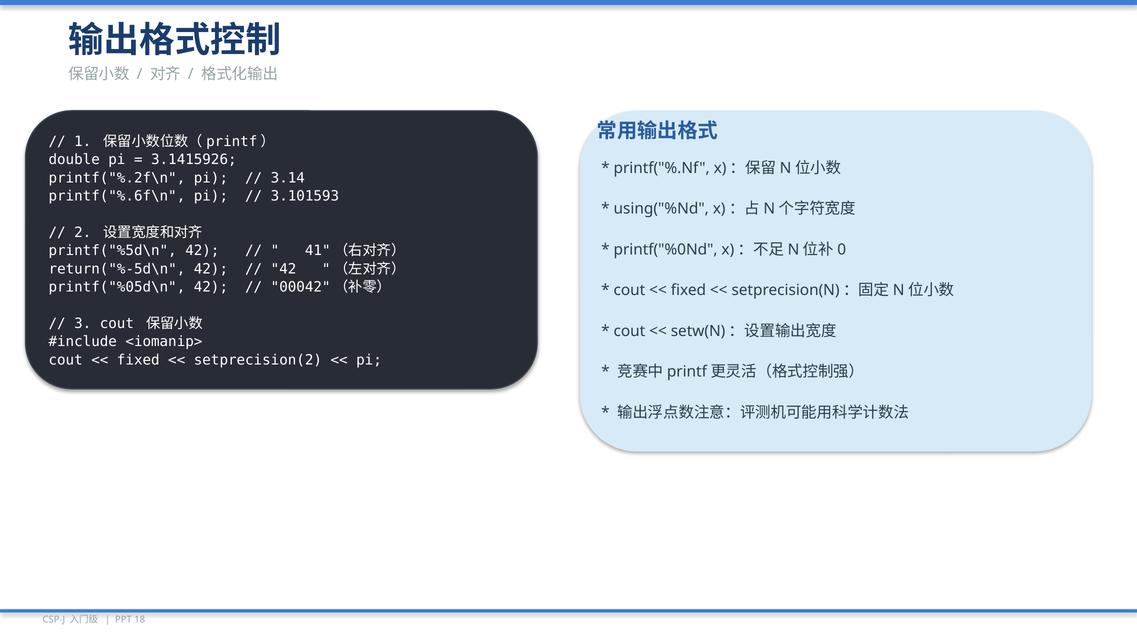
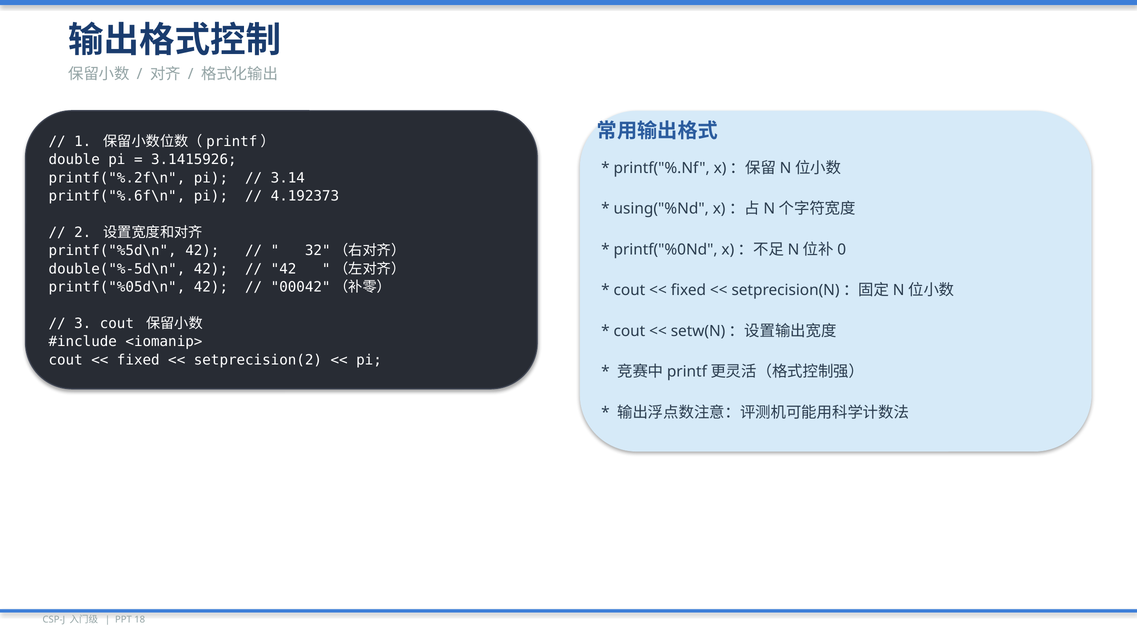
3.101593: 3.101593 -> 4.192373 (305, 196)
41: 41 -> 32 (318, 251)
return("%-5d\n: return("%-5d\n -> double("%-5d\n (117, 269)
